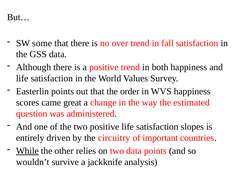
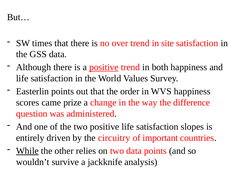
some: some -> times (42, 43)
fall: fall -> site (168, 43)
positive underline: none -> present (104, 67)
great: great -> prize (72, 103)
estimated: estimated -> difference (192, 103)
